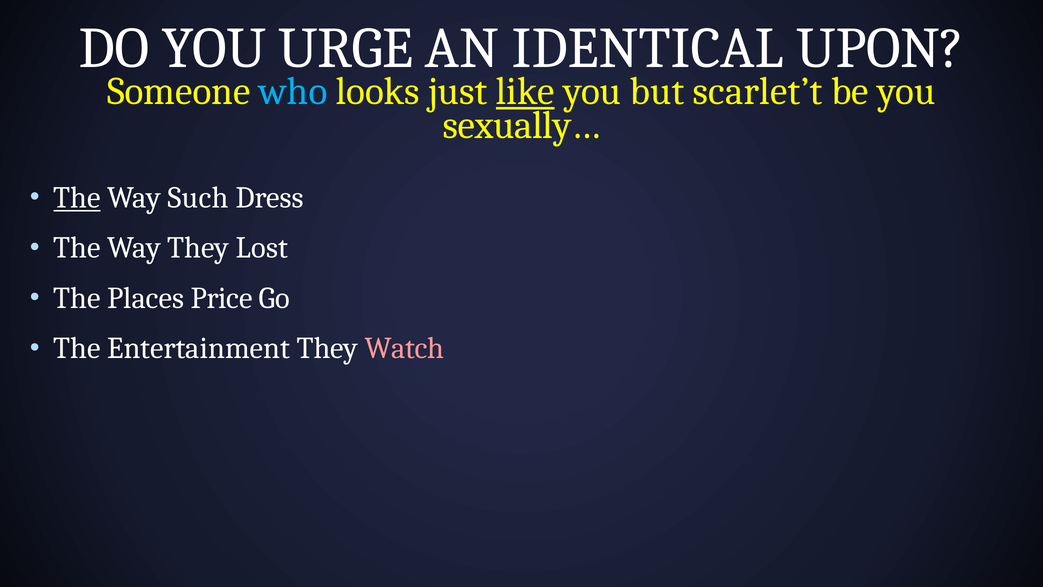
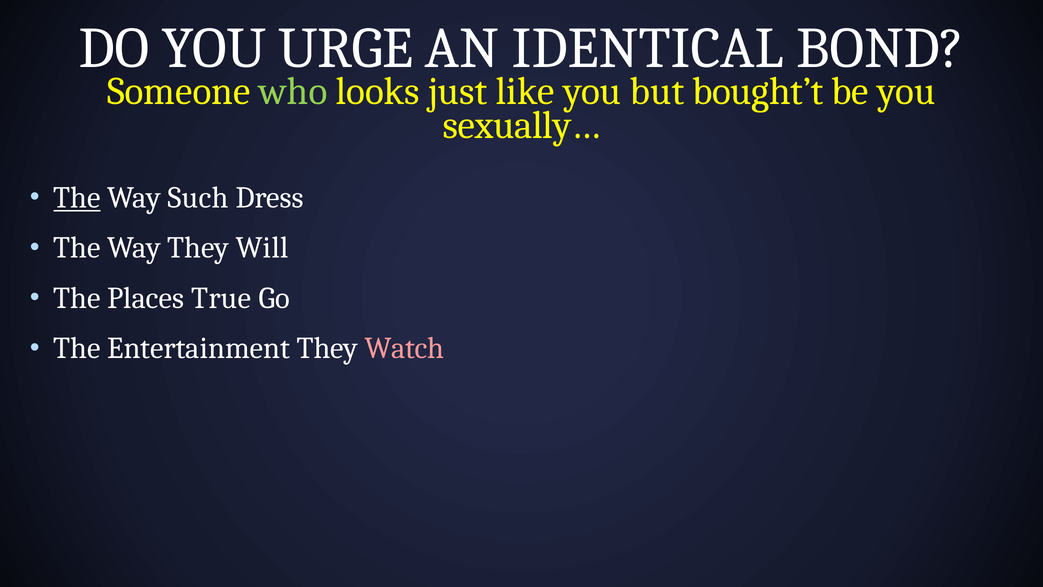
UPON: UPON -> BOND (880, 48)
who colour: light blue -> light green (293, 91)
like underline: present -> none (525, 91)
scarlet’t: scarlet’t -> bought’t (758, 91)
Lost: Lost -> Will (262, 248)
Price: Price -> True (221, 298)
